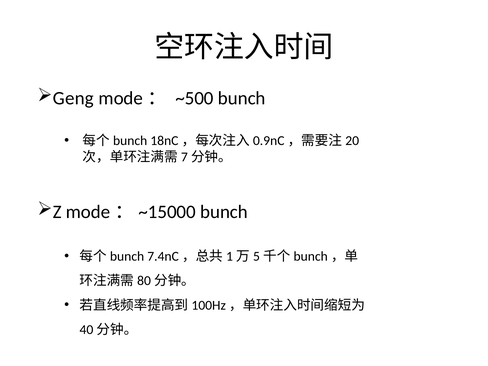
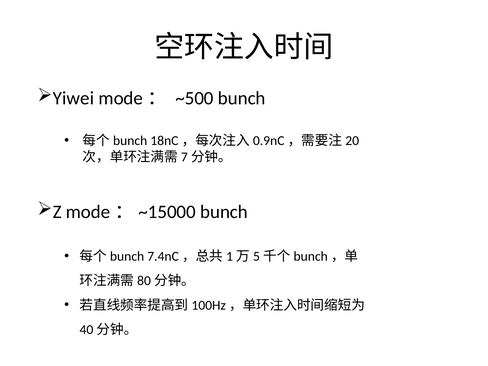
Geng: Geng -> Yiwei (73, 98)
